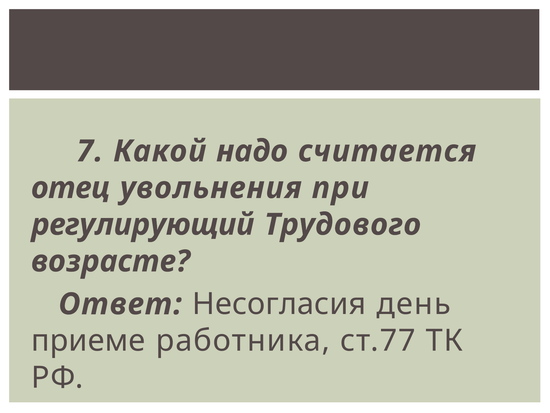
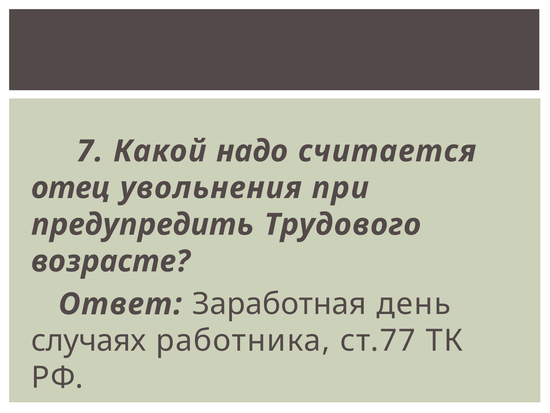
регулирующий: регулирующий -> предупредить (142, 224)
Несогласия: Несогласия -> Заработная (279, 304)
приеме: приеме -> случаях (89, 340)
